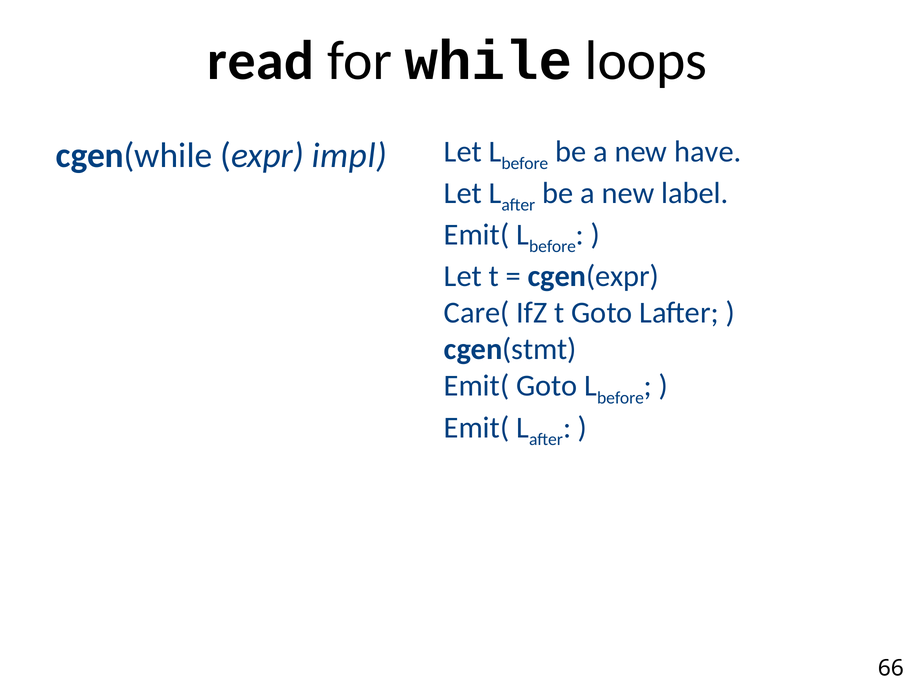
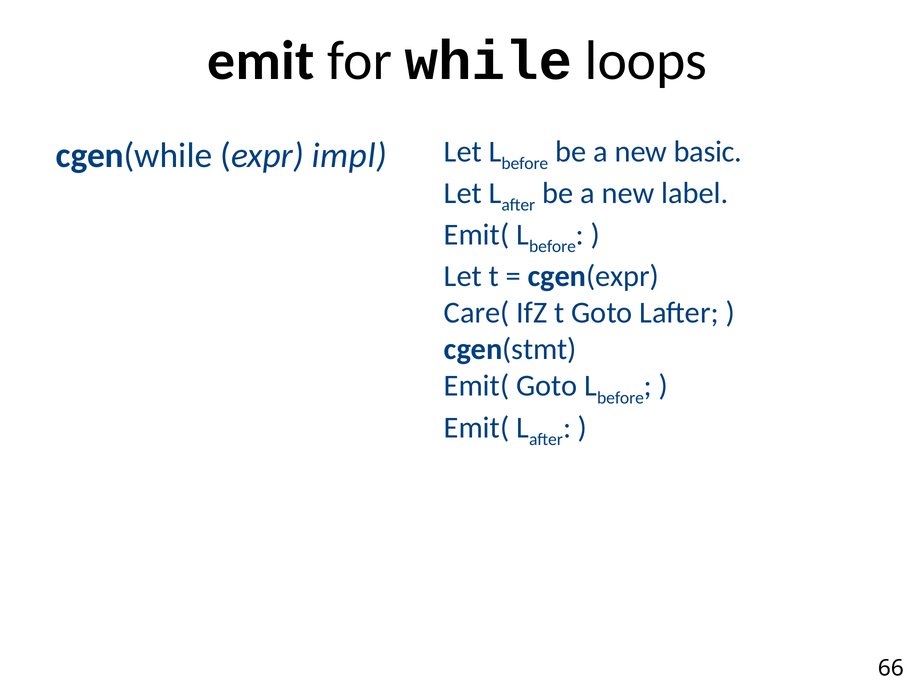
read: read -> emit (261, 61)
have: have -> basic (708, 152)
